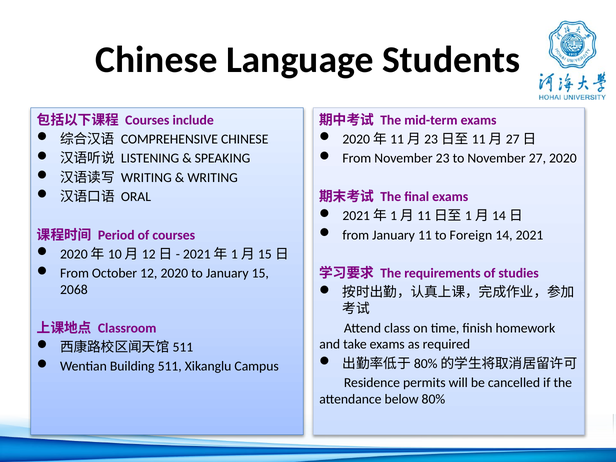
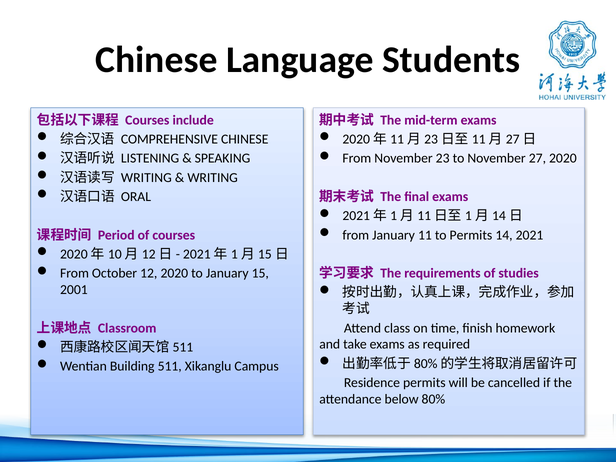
to Foreign: Foreign -> Permits (471, 235)
2068: 2068 -> 2001 (74, 290)
